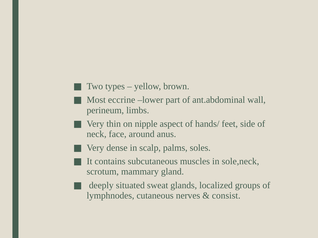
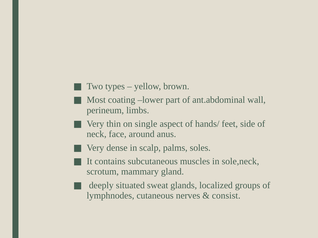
eccrine: eccrine -> coating (122, 100)
nipple: nipple -> single (146, 124)
